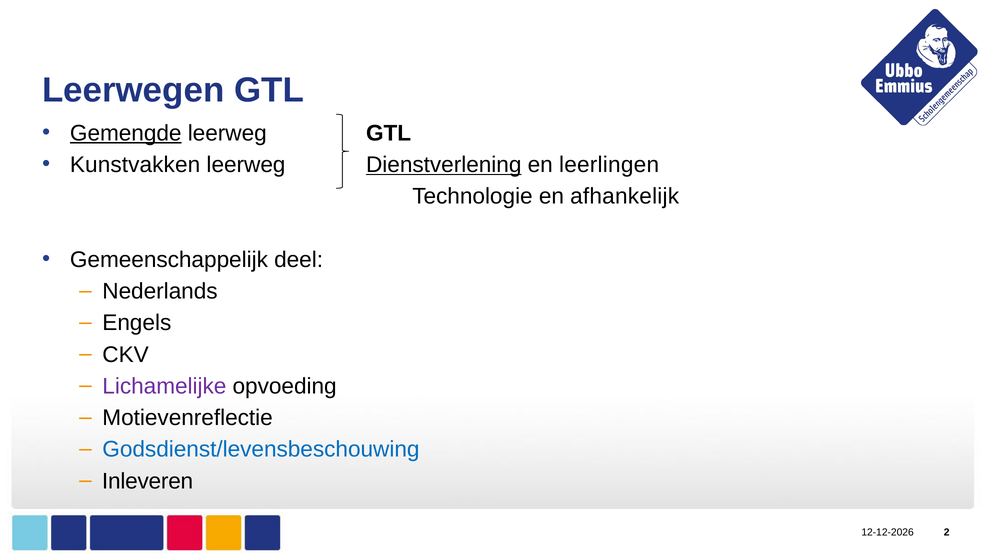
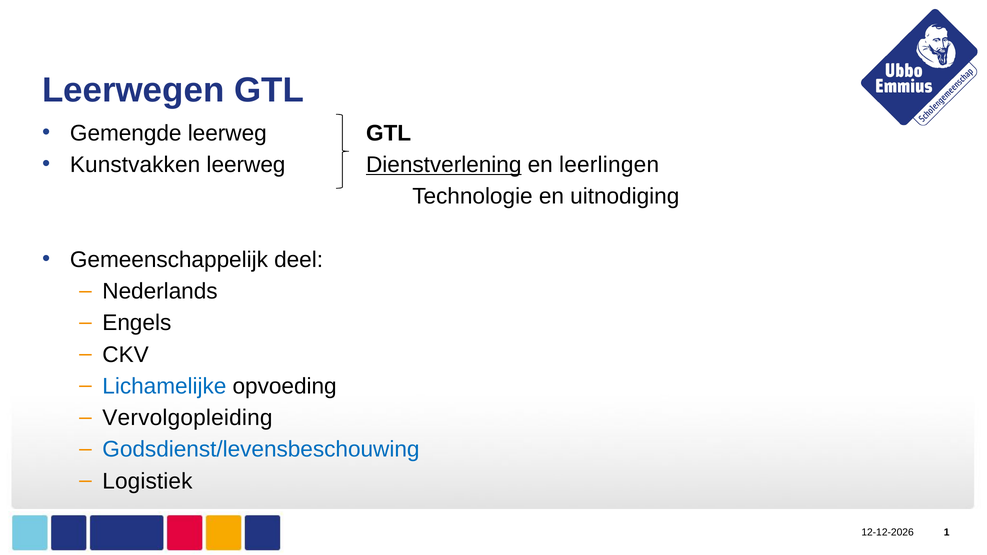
Gemengde underline: present -> none (126, 133)
afhankelijk: afhankelijk -> uitnodiging (625, 196)
Lichamelijke colour: purple -> blue (164, 386)
Motievenreflectie: Motievenreflectie -> Vervolgopleiding (187, 418)
Inleveren: Inleveren -> Logistiek (147, 481)
2: 2 -> 1 (947, 533)
